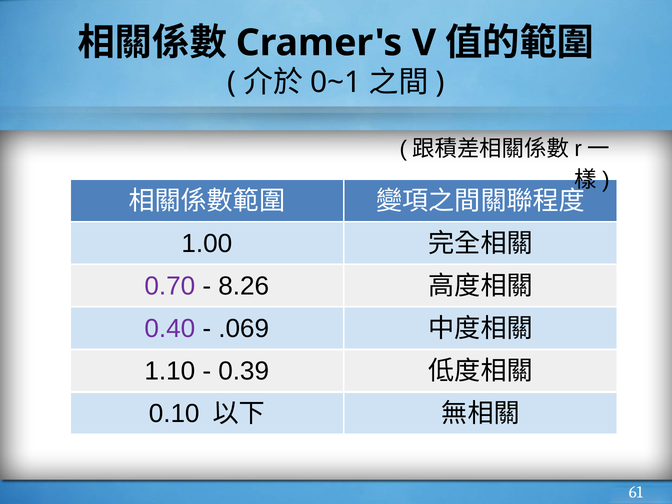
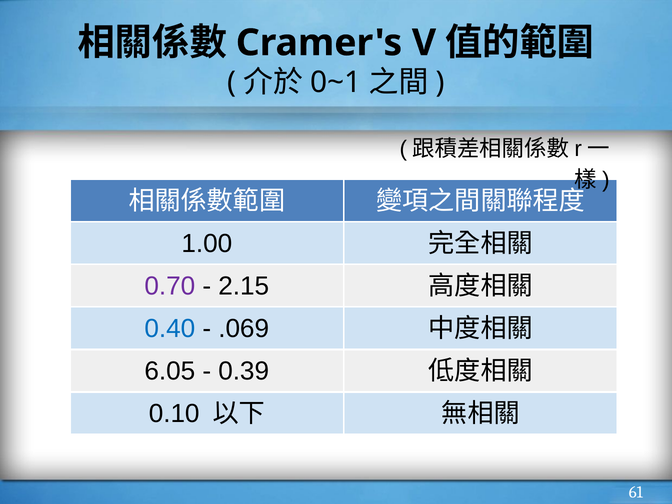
8.26: 8.26 -> 2.15 (244, 286)
0.40 colour: purple -> blue (170, 329)
1.10: 1.10 -> 6.05 (170, 371)
